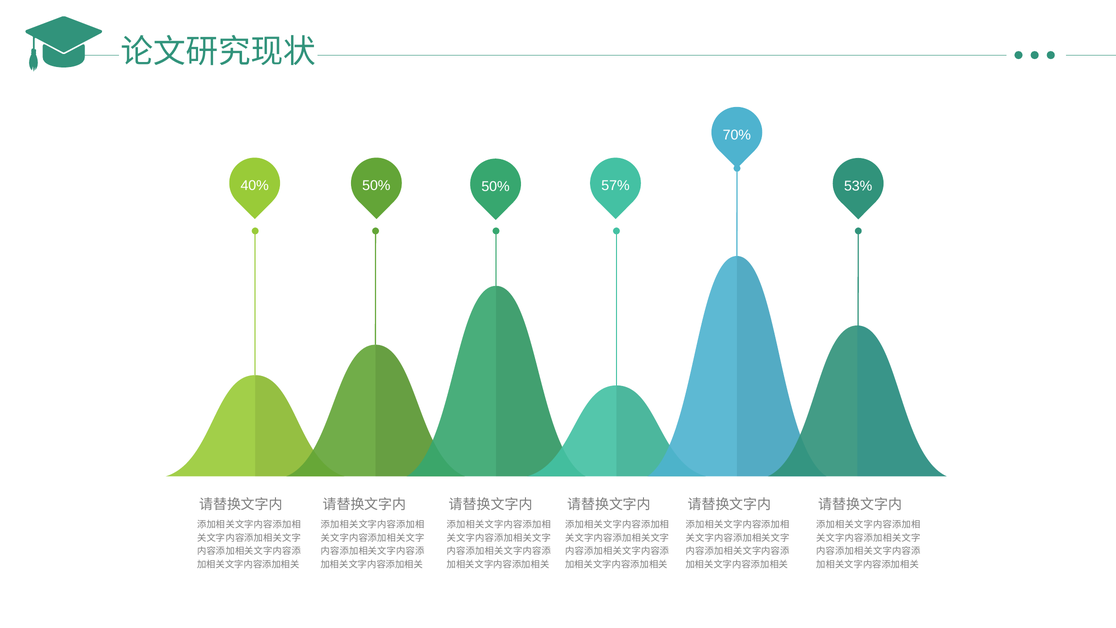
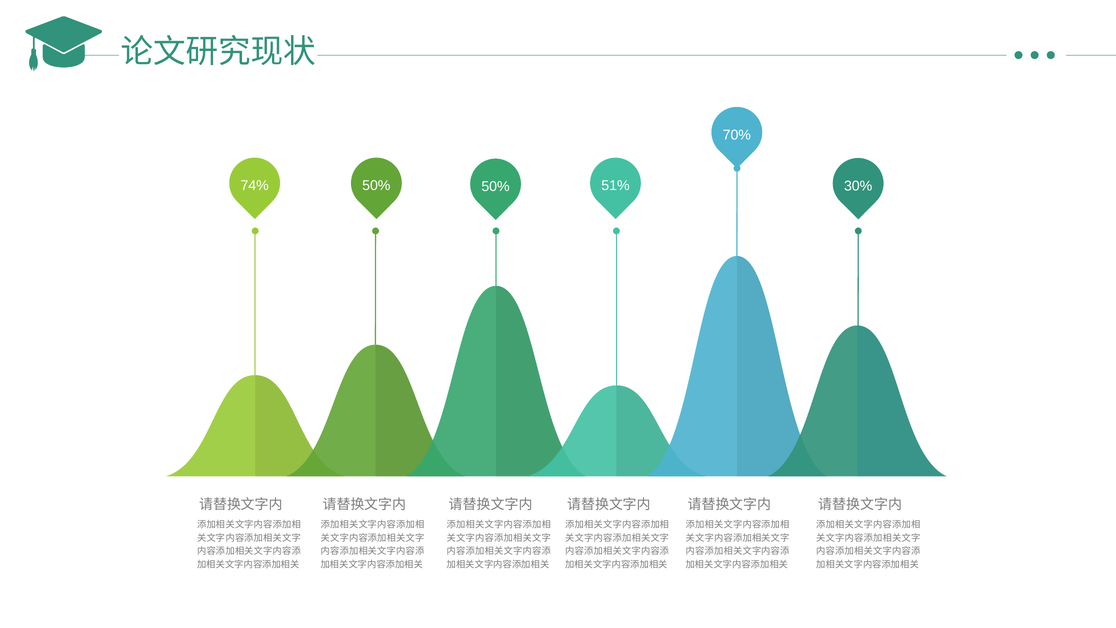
40%: 40% -> 74% (255, 186)
57%: 57% -> 51% (615, 186)
53%: 53% -> 30% (858, 186)
